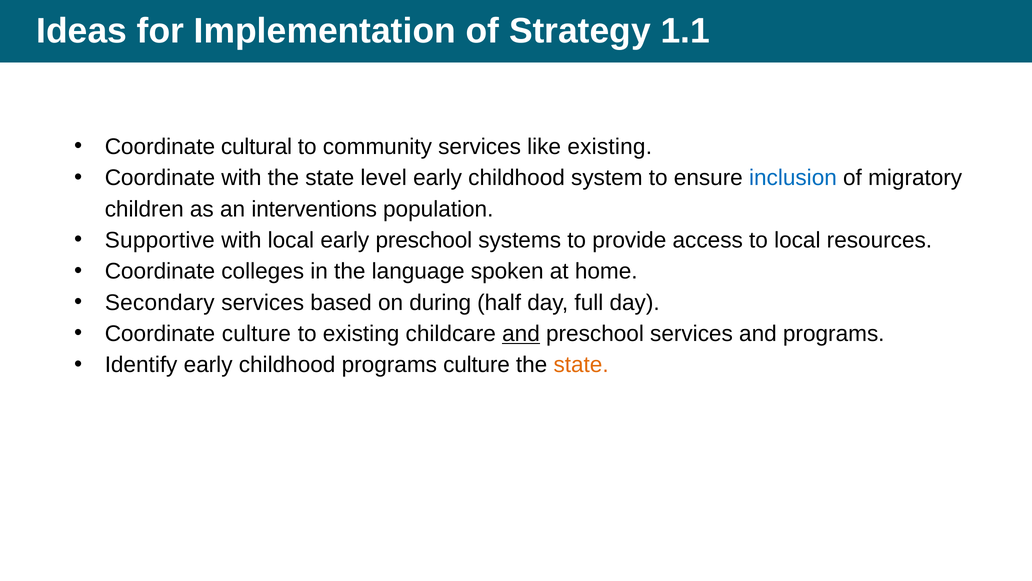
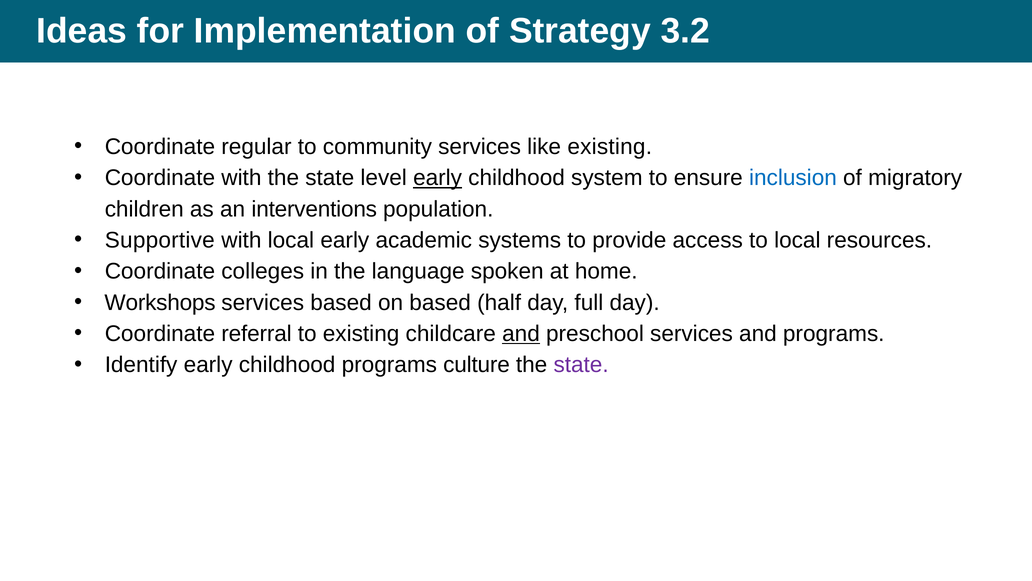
1.1: 1.1 -> 3.2 (685, 31)
cultural: cultural -> regular (256, 147)
early underline: none -> present (438, 178)
early preschool: preschool -> academic (424, 240)
Secondary: Secondary -> Workshops (160, 302)
on during: during -> based (440, 302)
Coordinate culture: culture -> referral (257, 334)
state colour: orange -> purple (581, 365)
